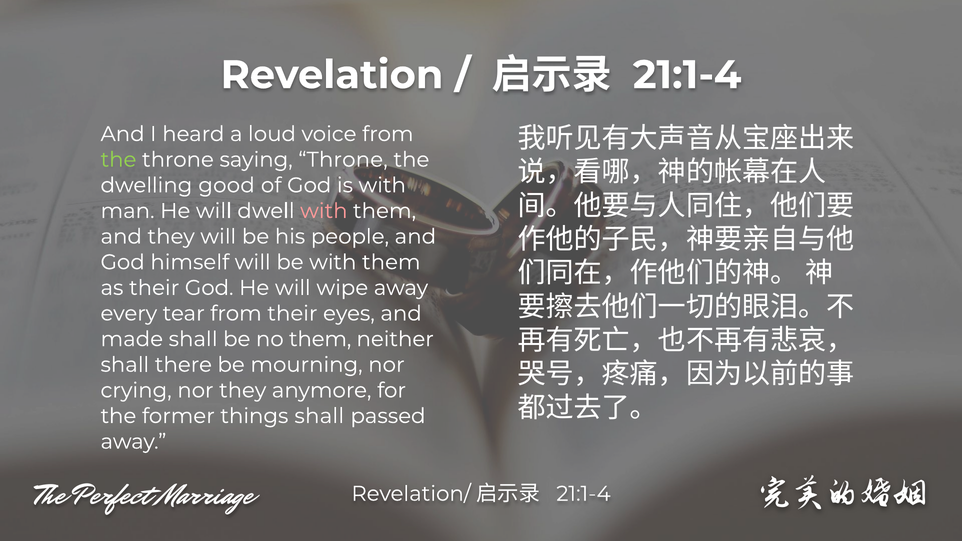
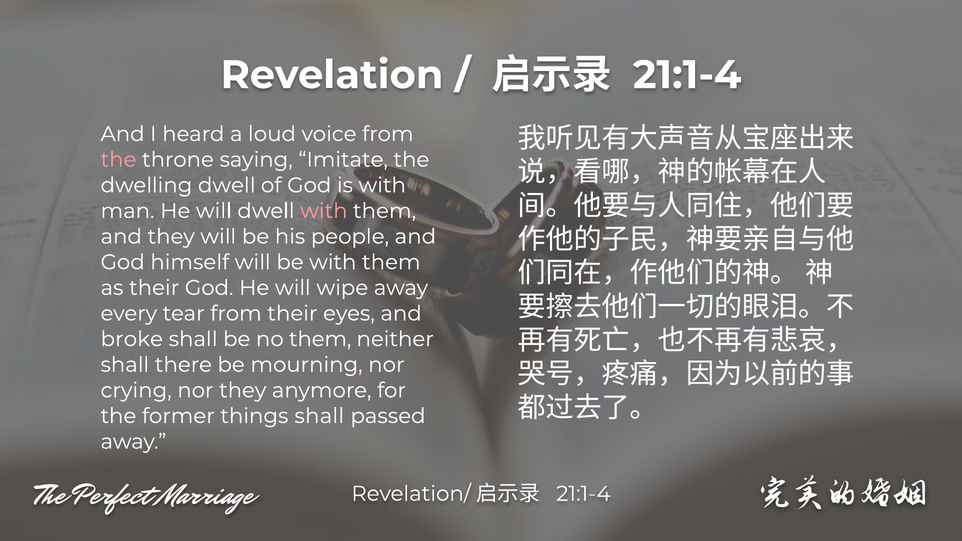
the colour: light green -> pink (118, 160)
saying Throne: Throne -> Imitate (343, 160)
dwelling good: good -> dwell (227, 185)
made: made -> broke (132, 339)
